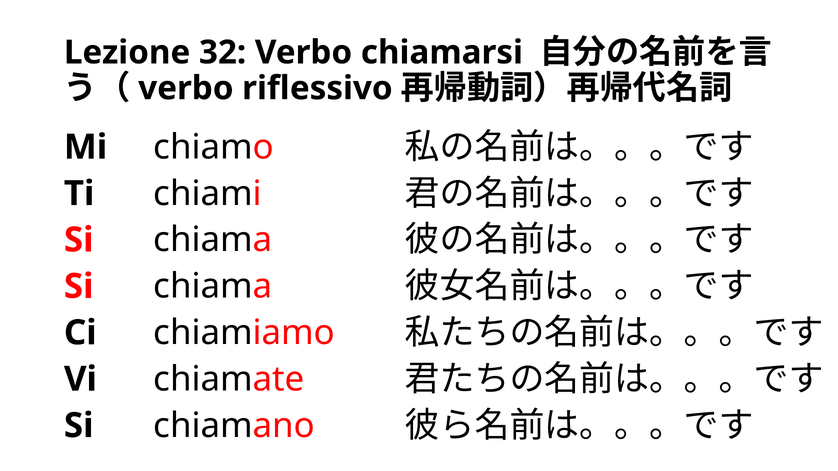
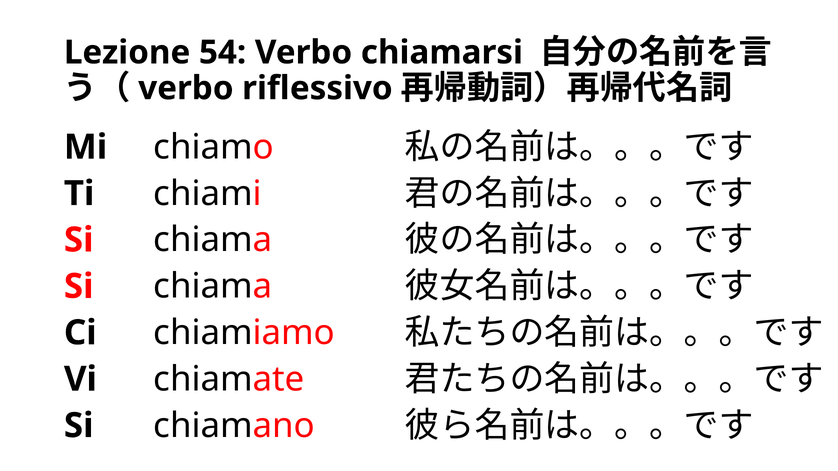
32: 32 -> 54 (223, 52)
